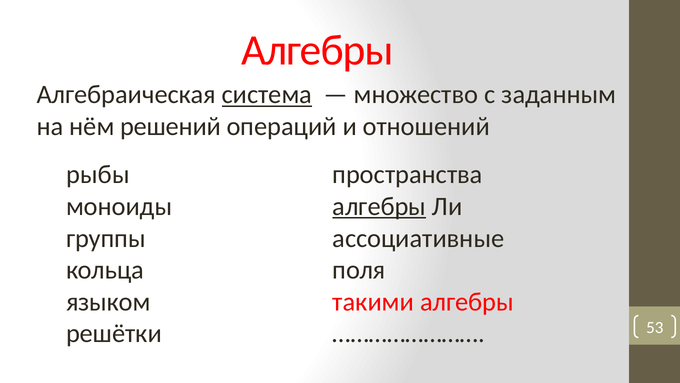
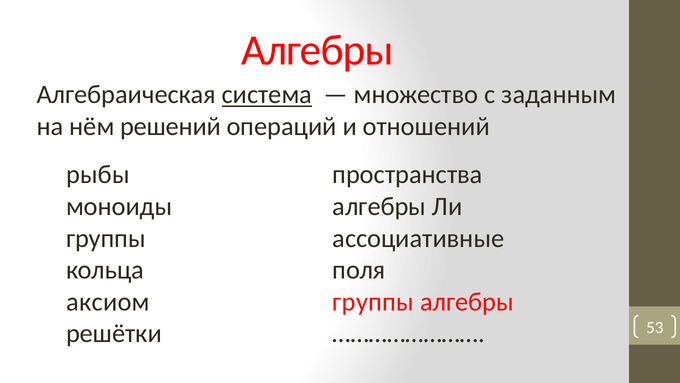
алгебры underline: present -> none (379, 206)
языком: языком -> аксиом (108, 301)
такими: такими -> группы (373, 301)
